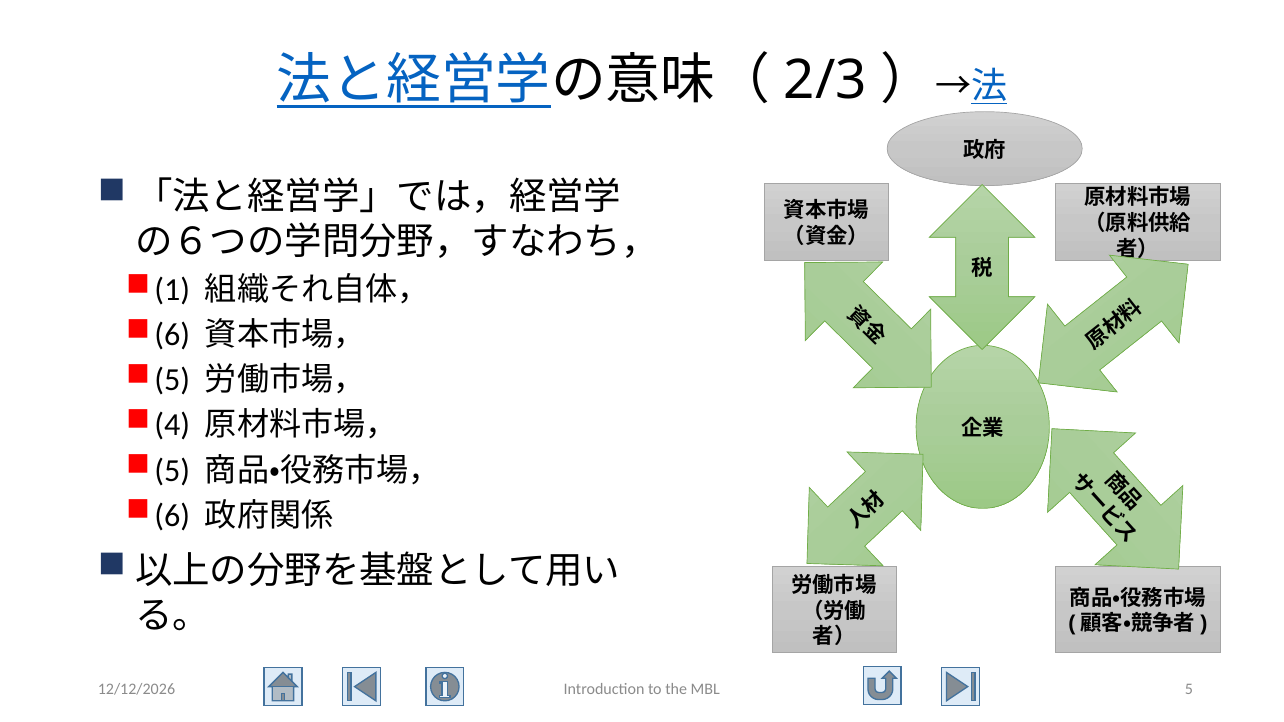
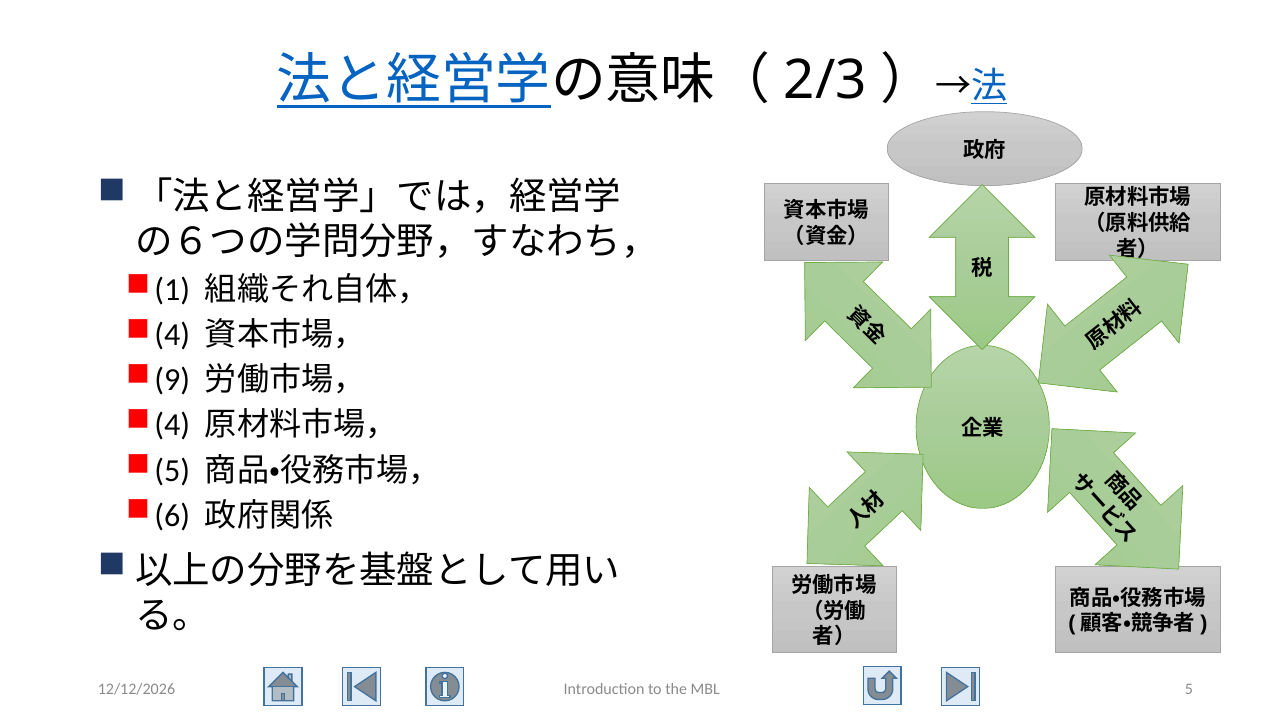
6: 6 -> 4 (172, 335)
5: 5 -> 9 (172, 380)
